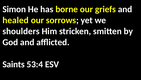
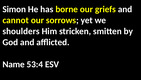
healed: healed -> cannot (16, 20)
Saints: Saints -> Name (14, 64)
